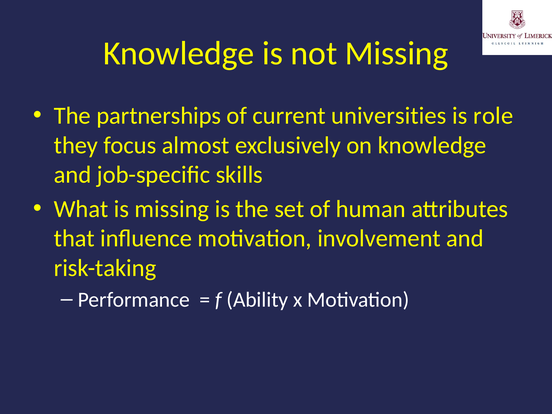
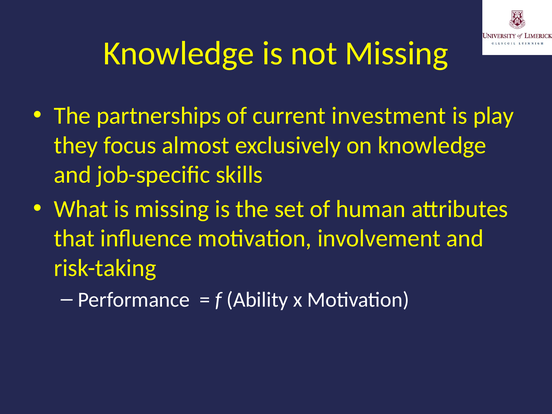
universities: universities -> investment (389, 116)
role: role -> play (494, 116)
